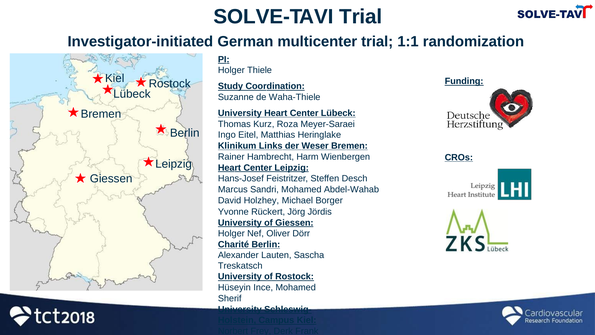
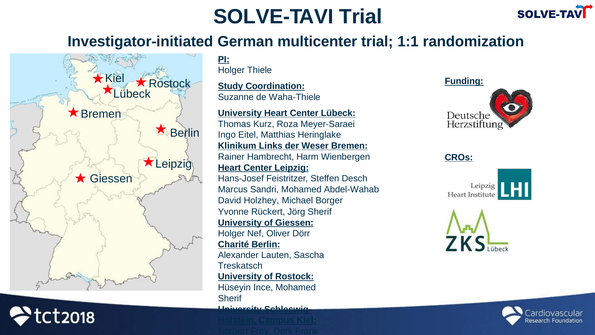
Jörg Jördis: Jördis -> Sherif (320, 212)
